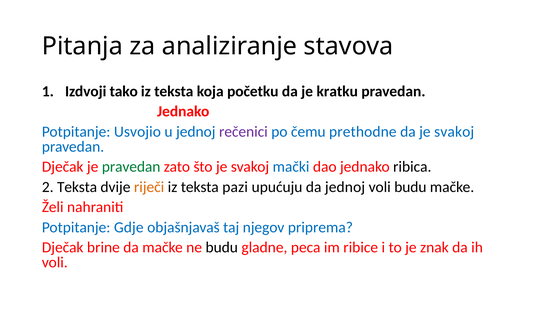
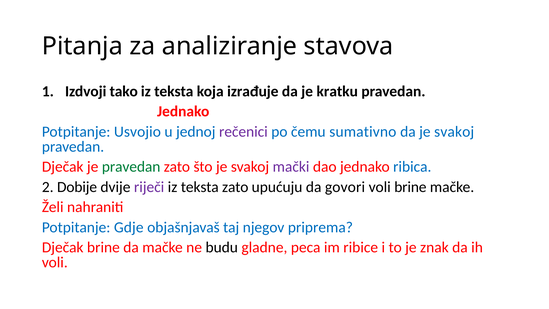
početku: početku -> izrađuje (253, 91)
prethodne: prethodne -> sumativno (363, 132)
mački colour: blue -> purple (291, 167)
ribica colour: black -> blue (412, 167)
2 Teksta: Teksta -> Dobije (77, 187)
riječi colour: orange -> purple (149, 187)
teksta pazi: pazi -> zato (235, 187)
da jednoj: jednoj -> govori (345, 187)
voli budu: budu -> brine (410, 187)
